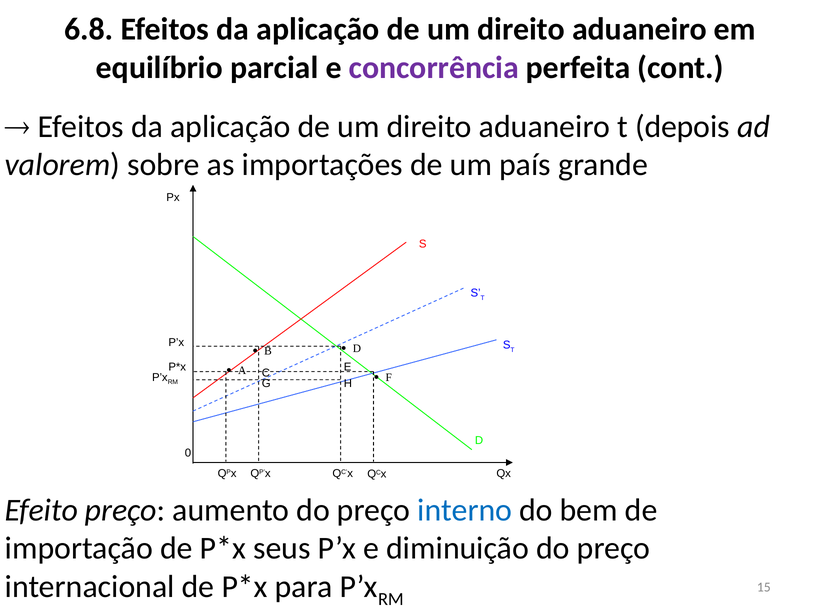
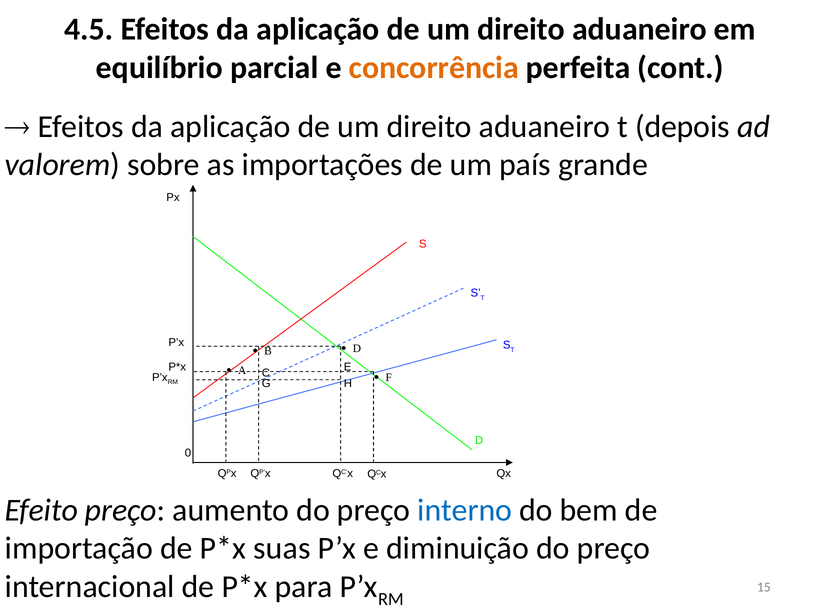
6.8: 6.8 -> 4.5 (89, 29)
concorrência colour: purple -> orange (434, 68)
seus: seus -> suas (282, 548)
